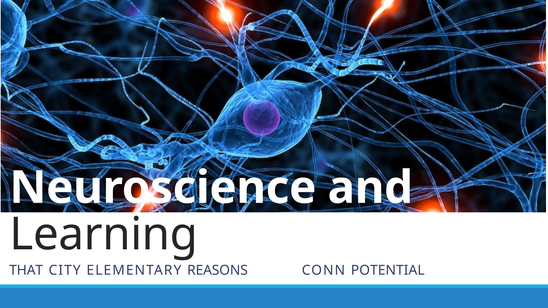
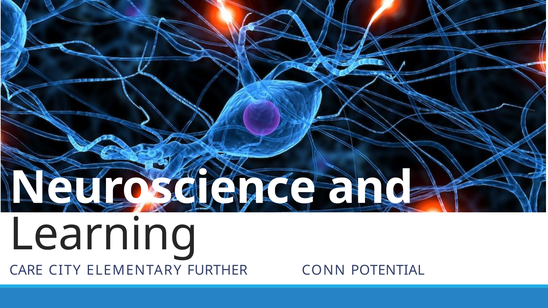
THAT: THAT -> CARE (26, 270)
REASONS: REASONS -> FURTHER (217, 270)
